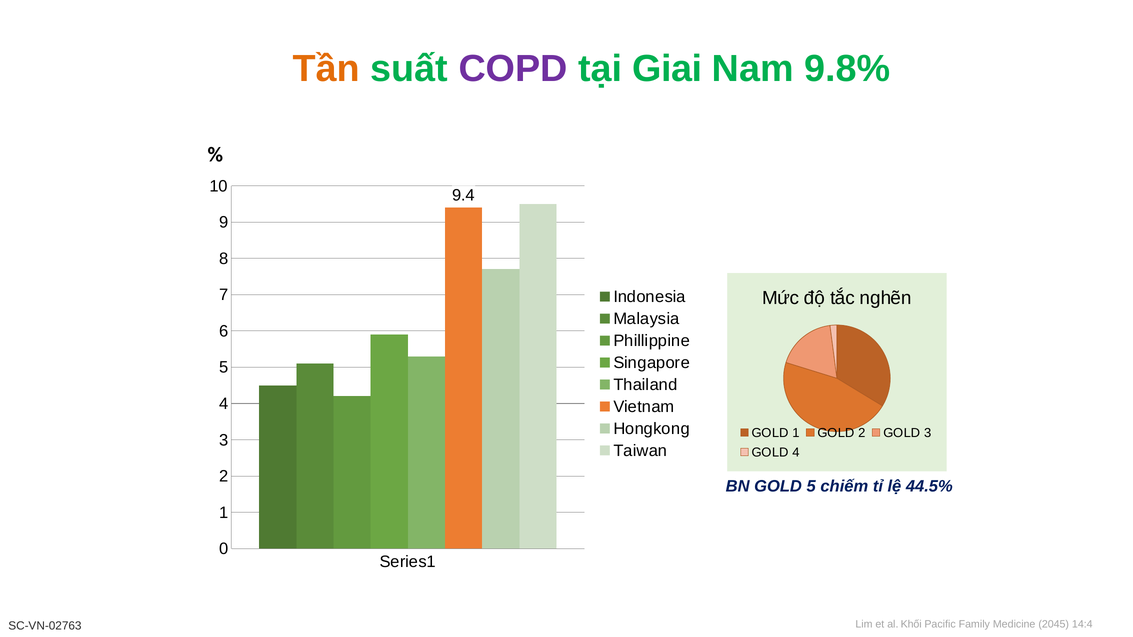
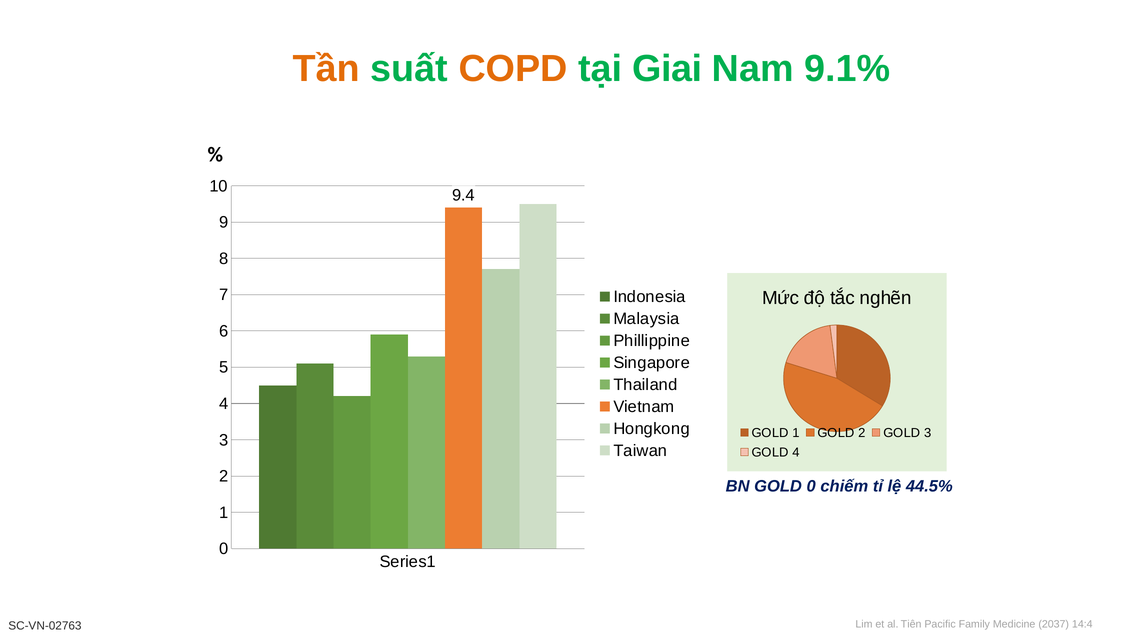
COPD colour: purple -> orange (513, 69)
9.8%: 9.8% -> 9.1% (847, 69)
GOLD 5: 5 -> 0 (811, 486)
Khối: Khối -> Tiên (911, 625)
2045: 2045 -> 2037 (1054, 625)
